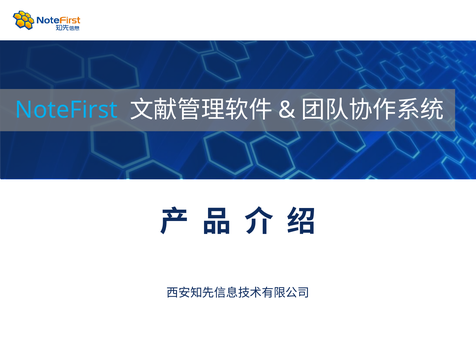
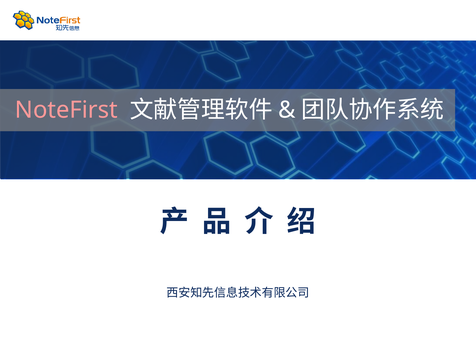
NoteFirst colour: light blue -> pink (66, 110)
